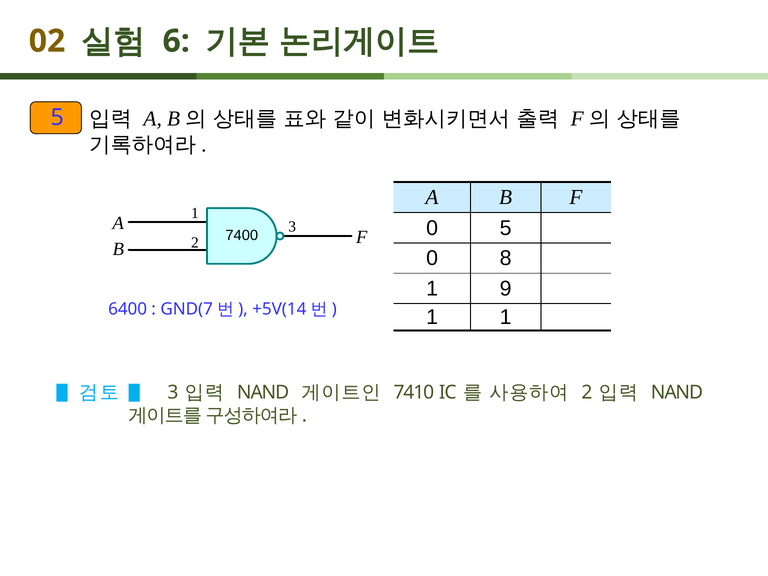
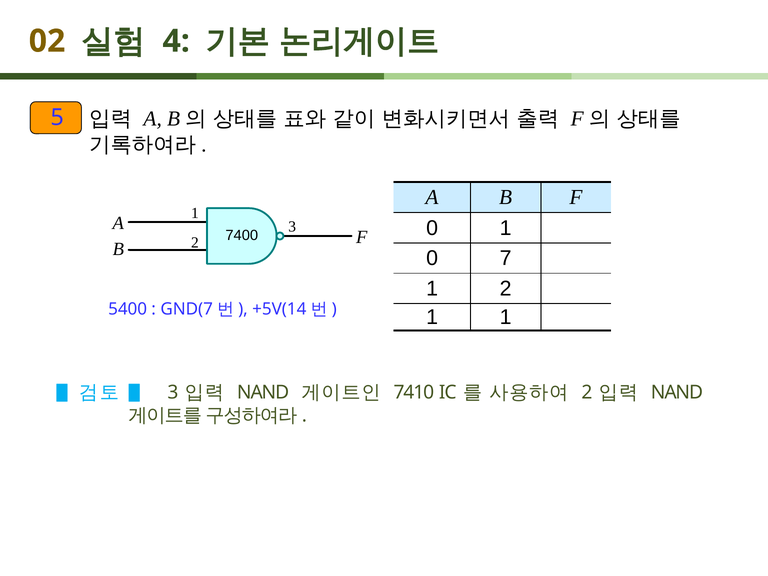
6: 6 -> 4 (176, 41)
0 5: 5 -> 1 (506, 228)
8: 8 -> 7 (506, 258)
1 9: 9 -> 2 (506, 289)
6400: 6400 -> 5400 (128, 309)
